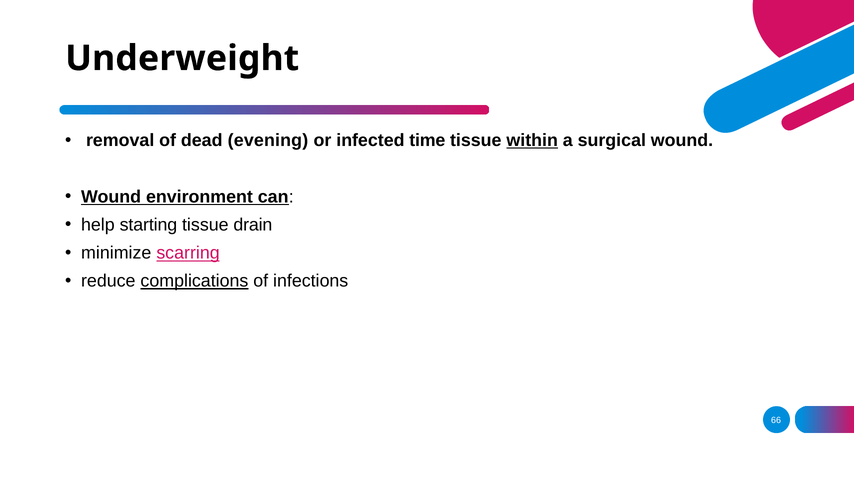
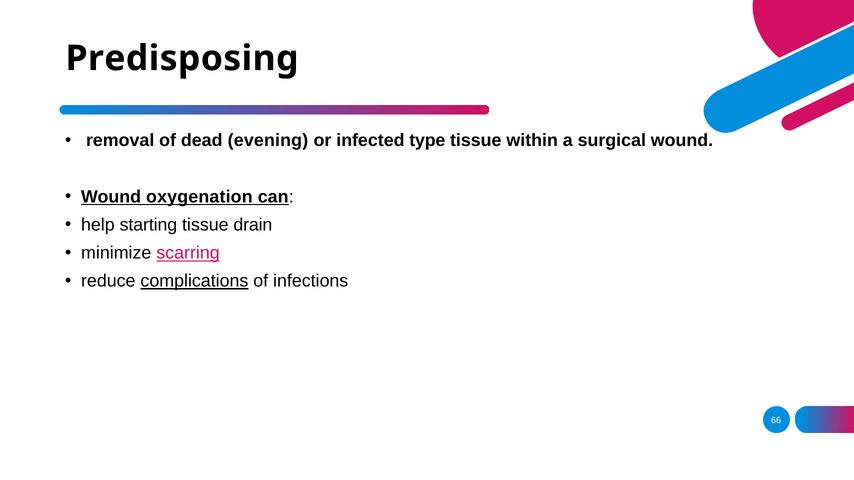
Underweight: Underweight -> Predisposing (182, 58)
time: time -> type (427, 141)
within underline: present -> none (532, 141)
environment: environment -> oxygenation (199, 197)
